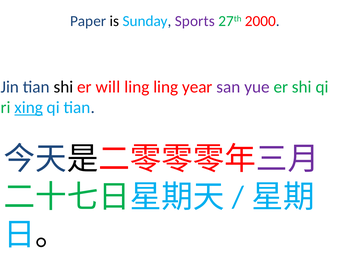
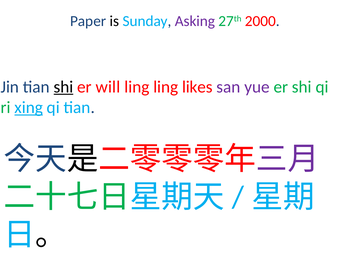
Sports: Sports -> Asking (195, 21)
shi underline: none -> present (63, 87)
year: year -> likes (197, 87)
